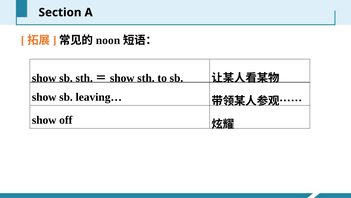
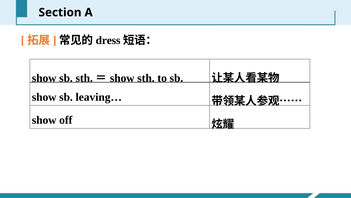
noon: noon -> dress (108, 40)
